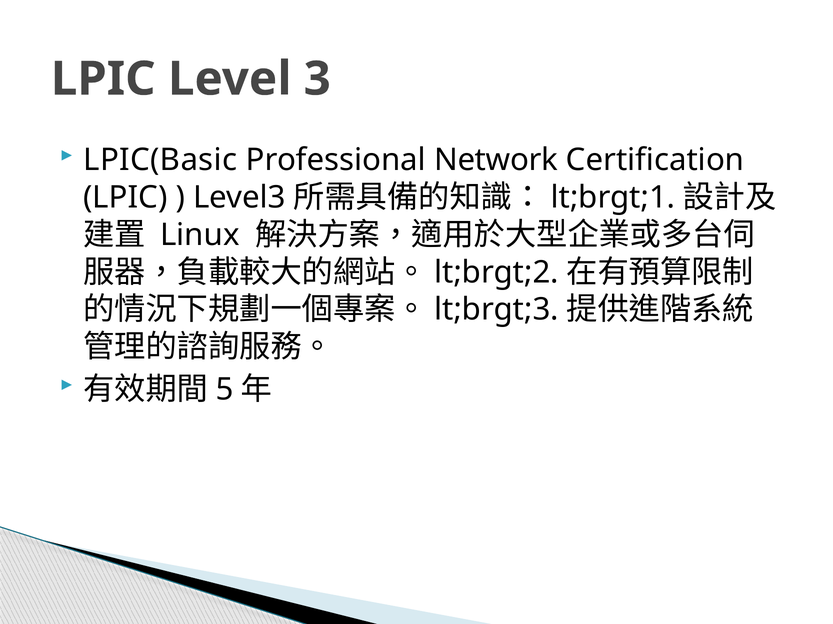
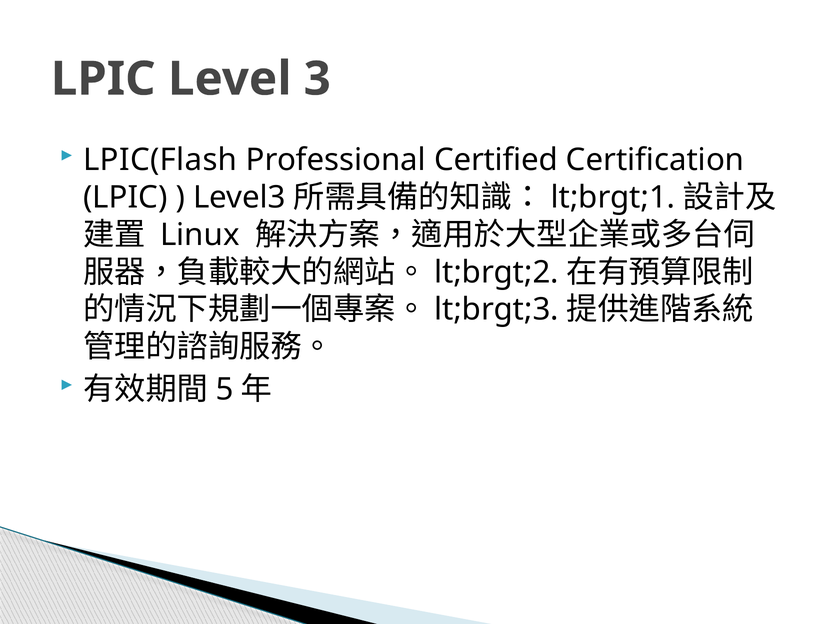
LPIC(Basic: LPIC(Basic -> LPIC(Flash (160, 160)
Network: Network -> Certified (496, 160)
